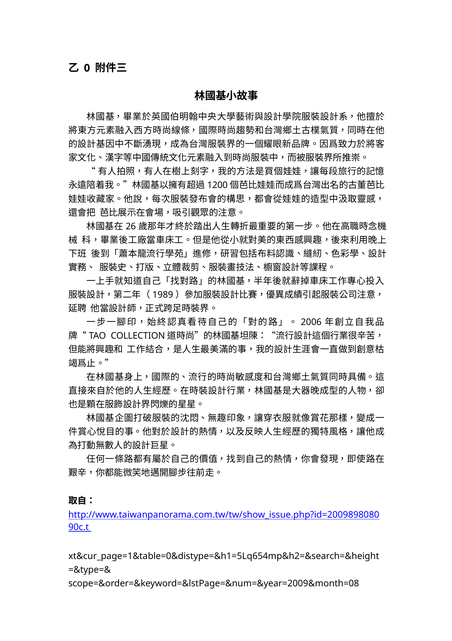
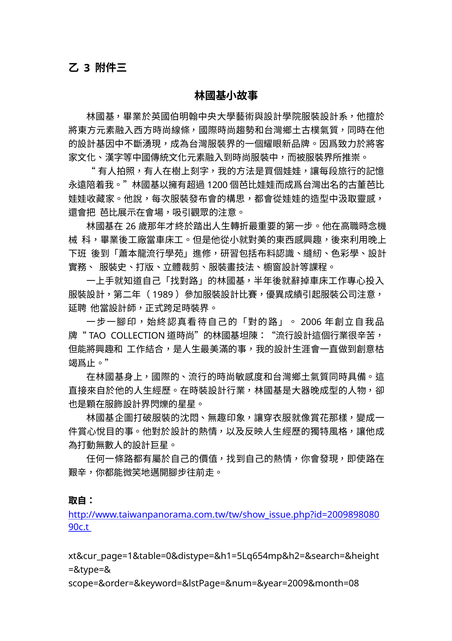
0: 0 -> 3 (87, 68)
